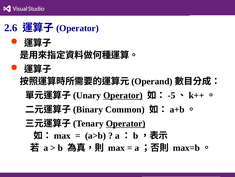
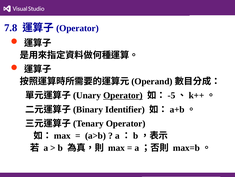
2.6: 2.6 -> 7.8 (11, 28)
Common: Common -> Identifier (125, 109)
Operator underline: present -> none (126, 123)
